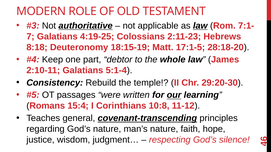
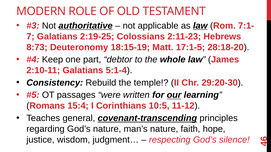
4:19-25: 4:19-25 -> 2:19-25 (97, 37)
8:18: 8:18 -> 8:73 (37, 47)
10:8: 10:8 -> 10:5 (159, 106)
